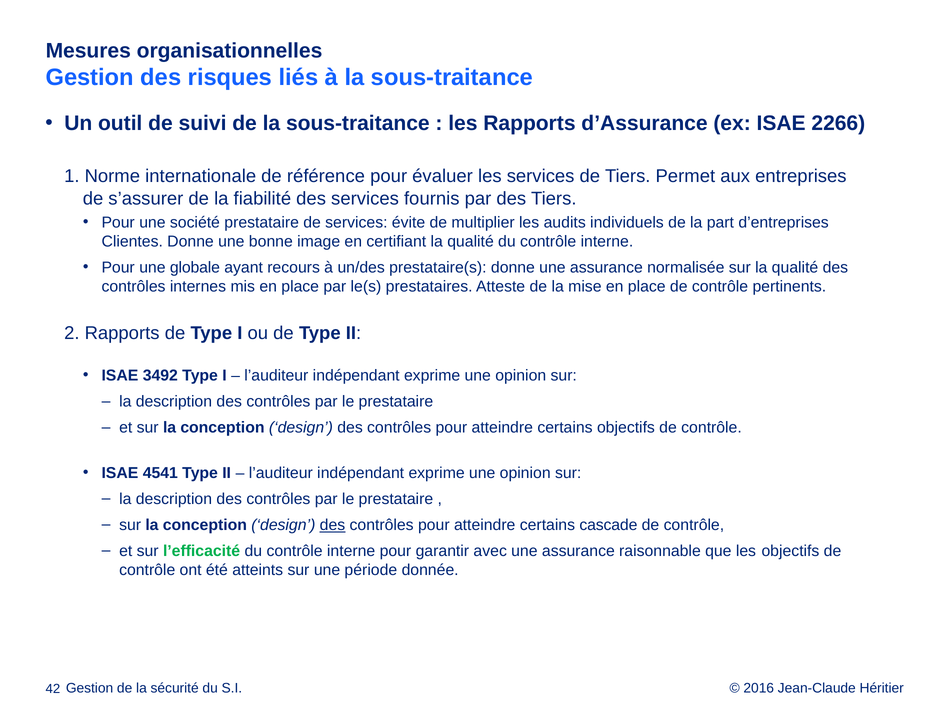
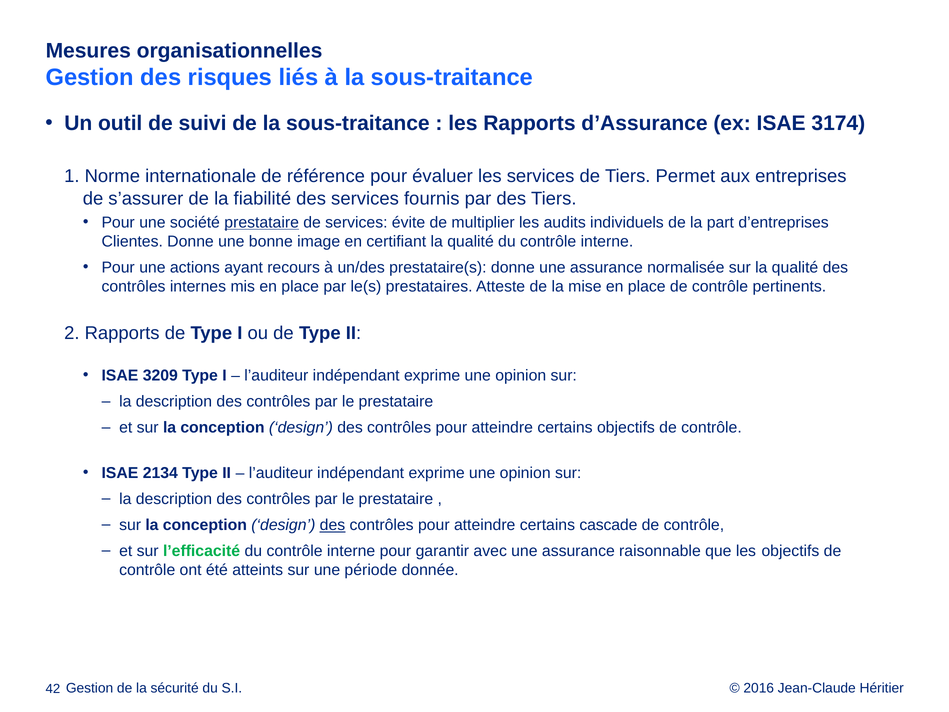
2266: 2266 -> 3174 (838, 123)
prestataire underline: none -> present (262, 222)
globale: globale -> actions (195, 267)
3492: 3492 -> 3209 (160, 375)
4541: 4541 -> 2134 (160, 473)
